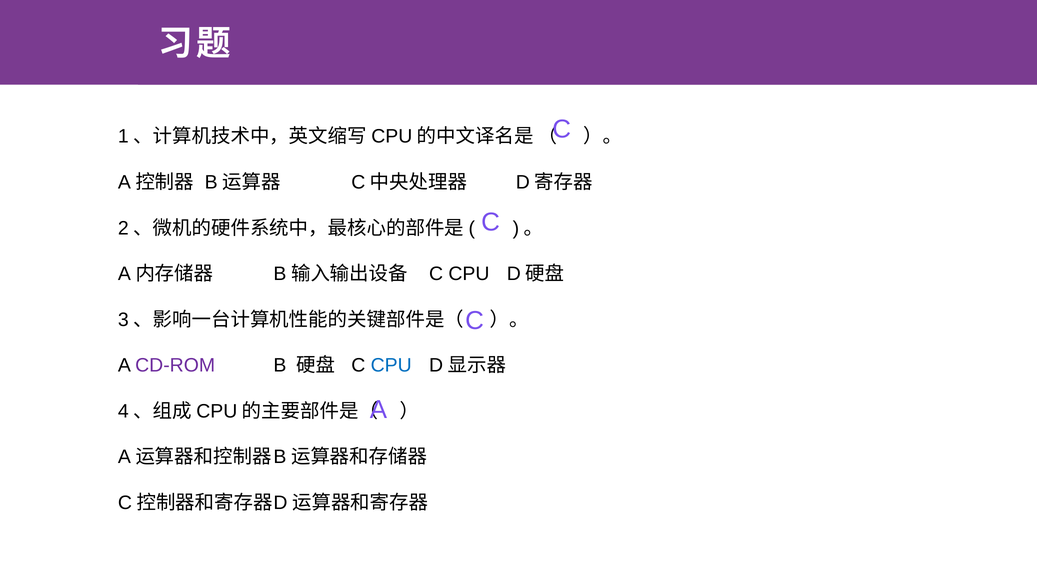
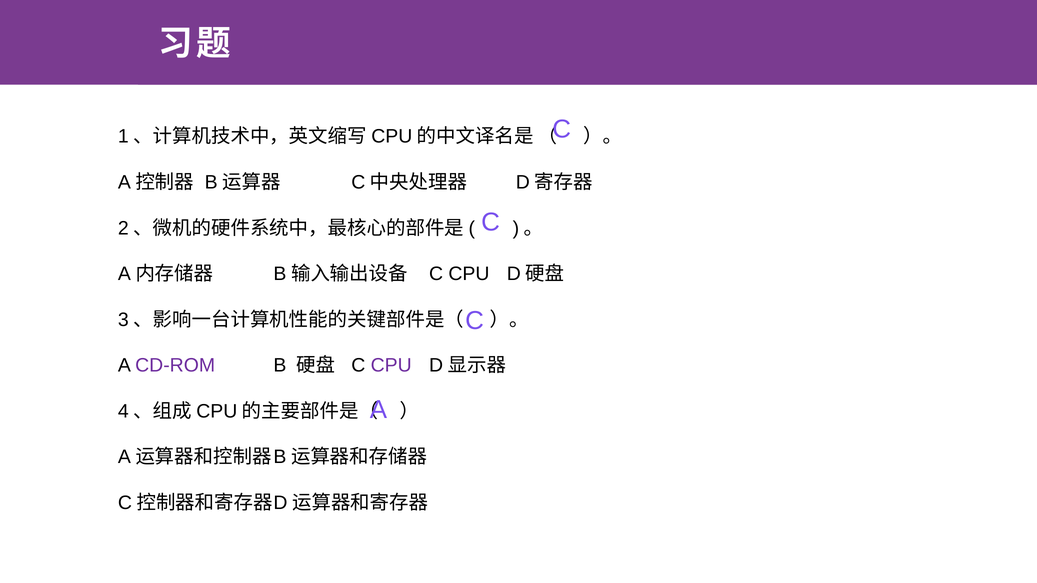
CPU colour: blue -> purple (391, 366)
